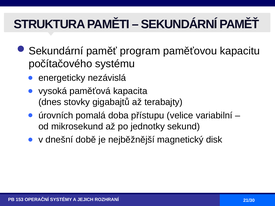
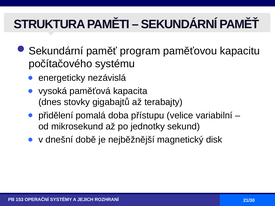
úrovních: úrovních -> přidělení (56, 116)
